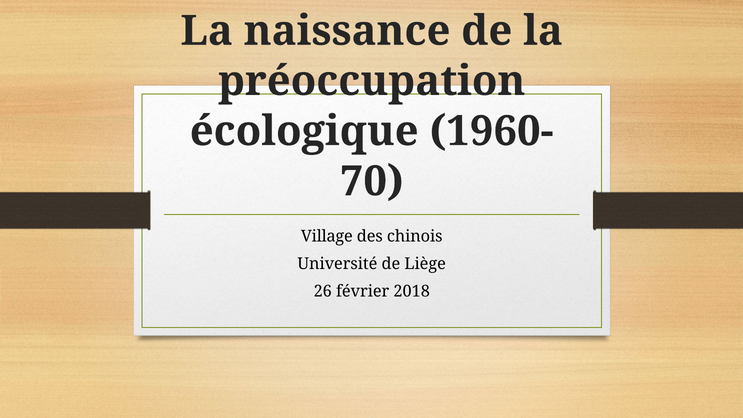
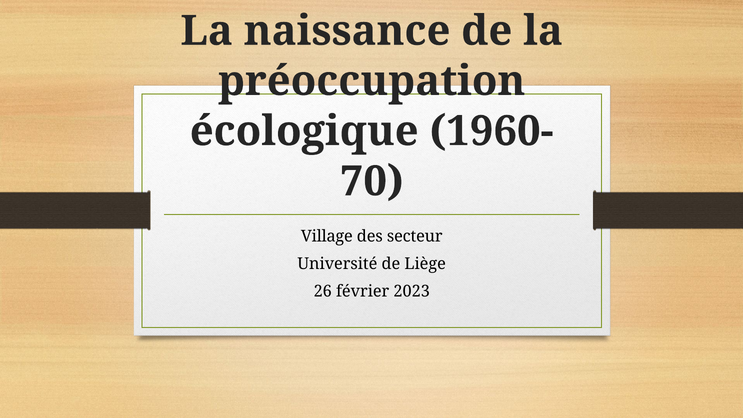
chinois: chinois -> secteur (415, 237)
2018: 2018 -> 2023 (412, 291)
